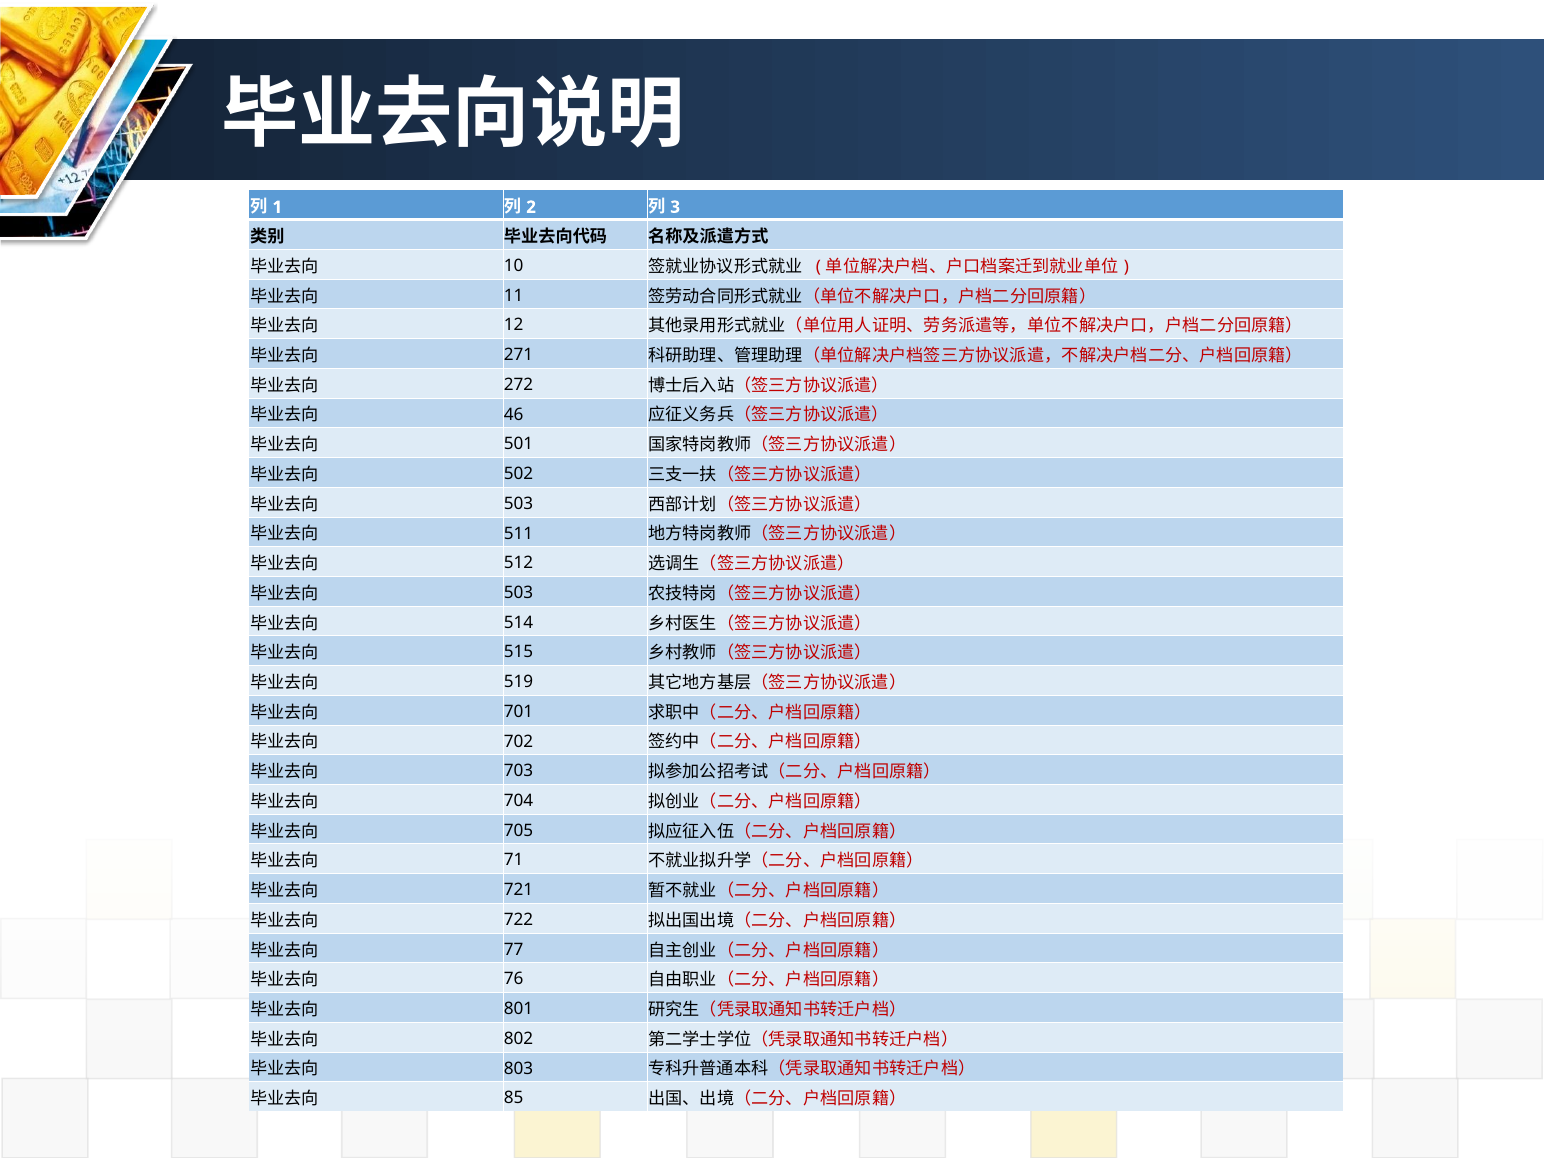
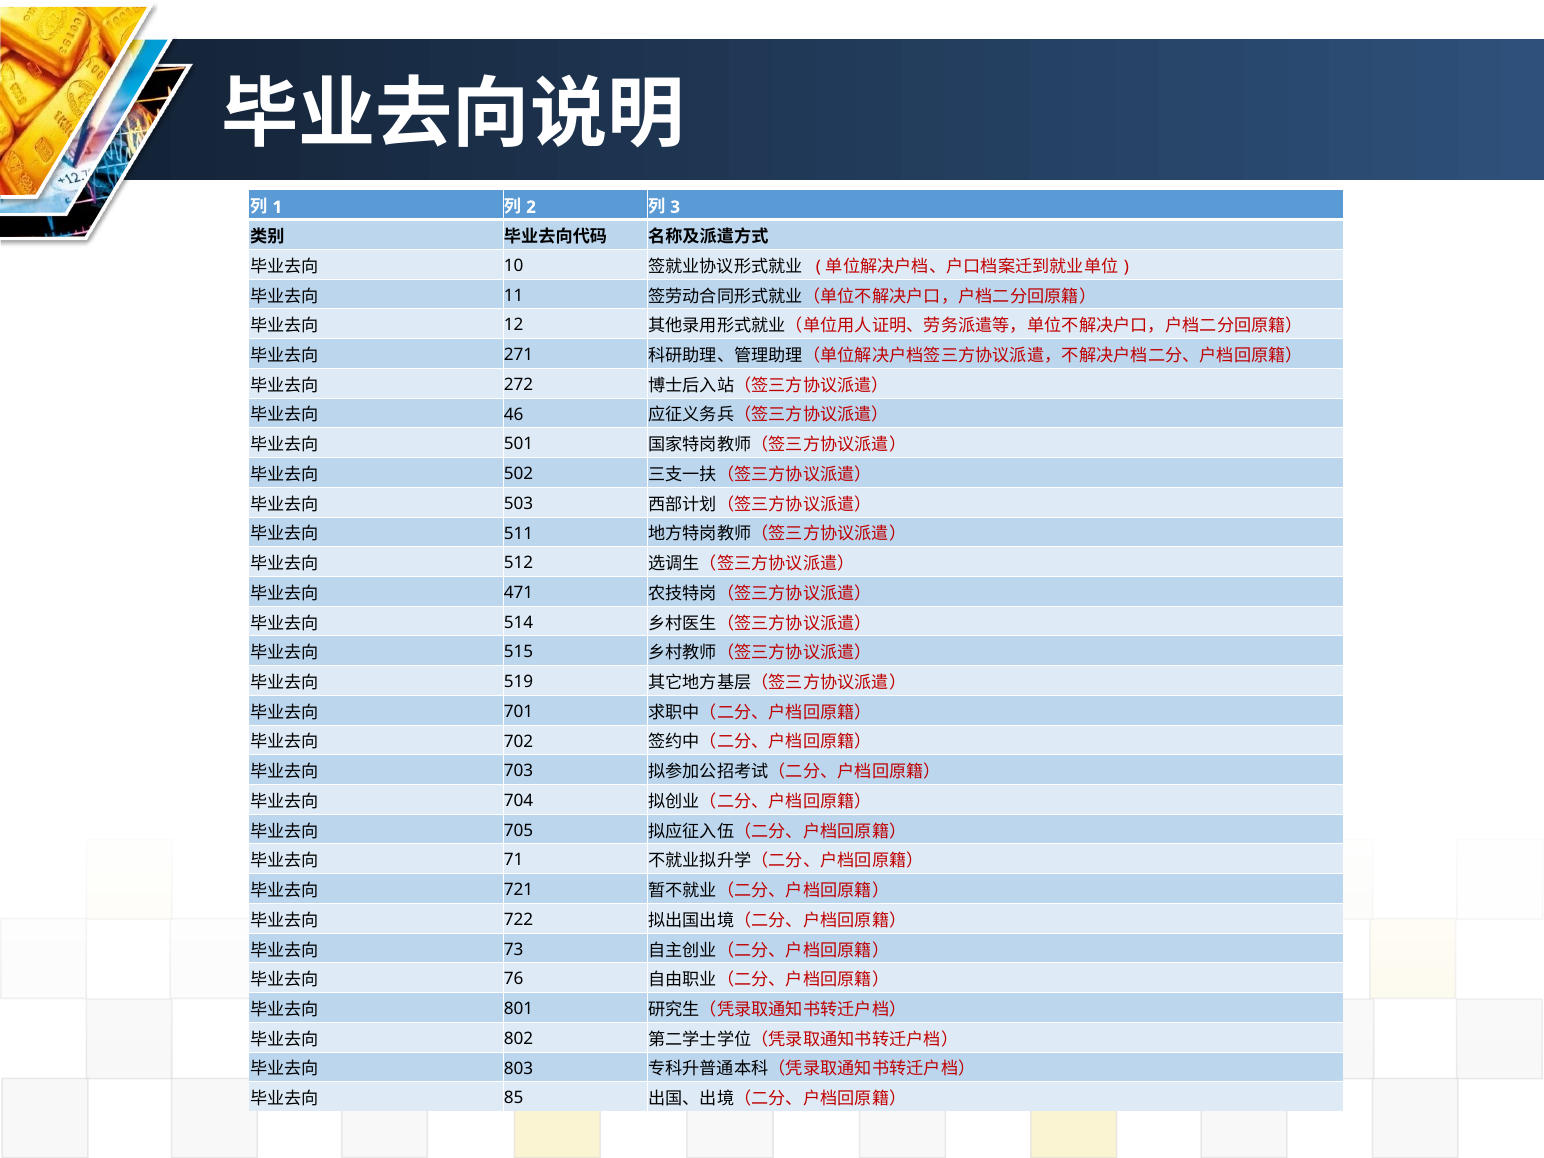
503: 503 -> 471 (519, 593)
77: 77 -> 73 (514, 949)
